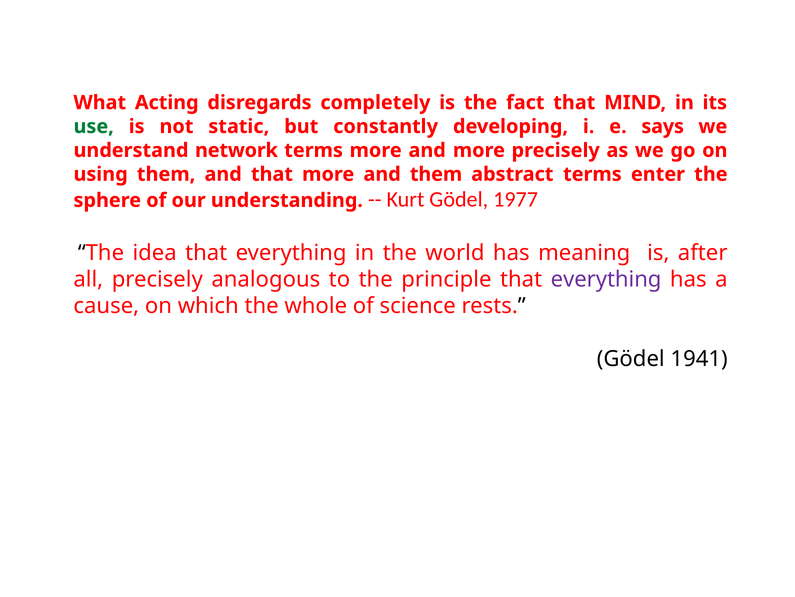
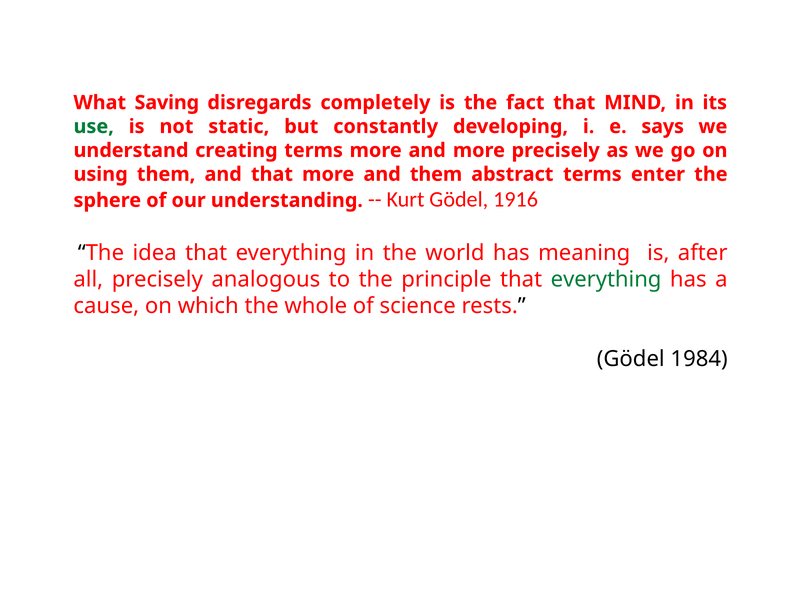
Acting: Acting -> Saving (167, 102)
network: network -> creating (236, 150)
1977: 1977 -> 1916 (516, 199)
everything colour: purple -> green (606, 279)
1941: 1941 -> 1984 (699, 358)
